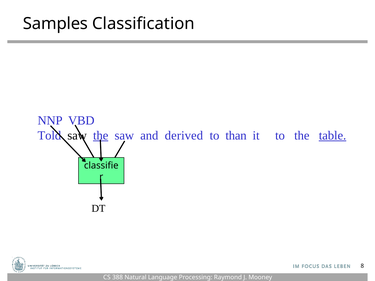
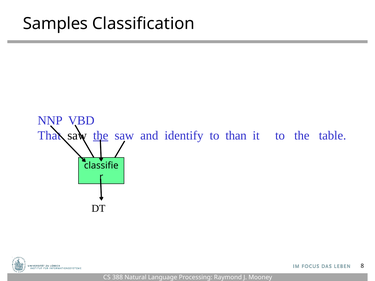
Told: Told -> That (49, 136)
derived: derived -> identify (184, 136)
table underline: present -> none (333, 136)
